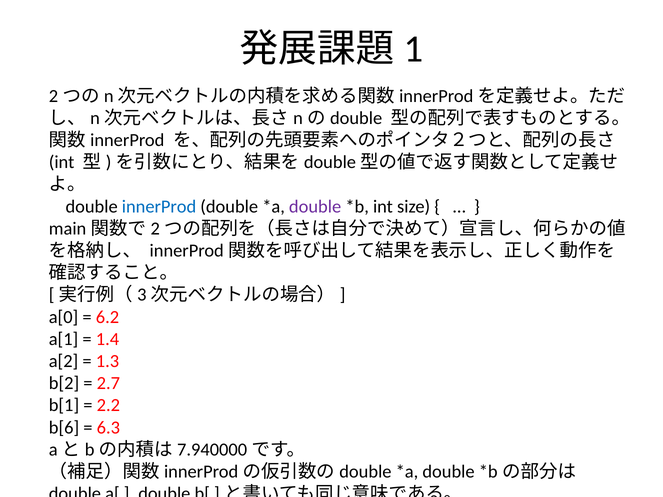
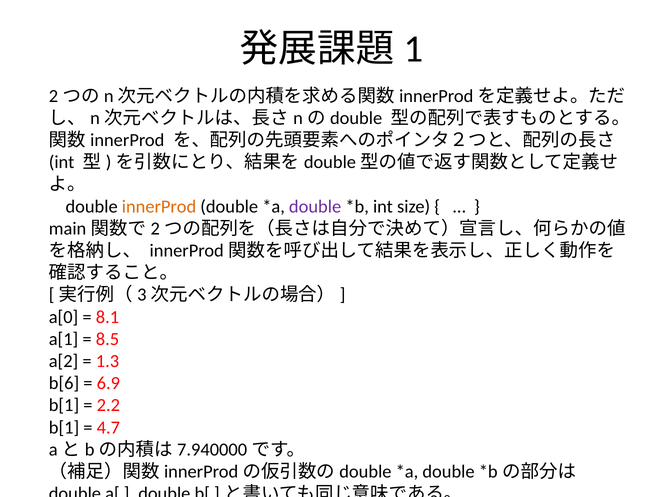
innerProd colour: blue -> orange (159, 207)
6.2: 6.2 -> 8.1 (107, 317)
1.4: 1.4 -> 8.5 (107, 339)
b[2: b[2 -> b[6 (64, 383)
2.7: 2.7 -> 6.9 (108, 383)
b[6: b[6 -> b[1 (64, 428)
6.3: 6.3 -> 4.7 (108, 428)
